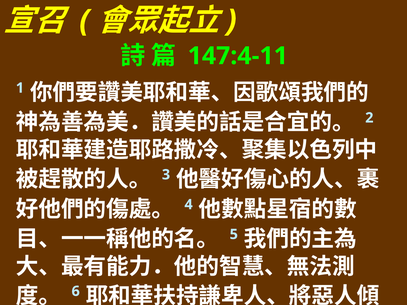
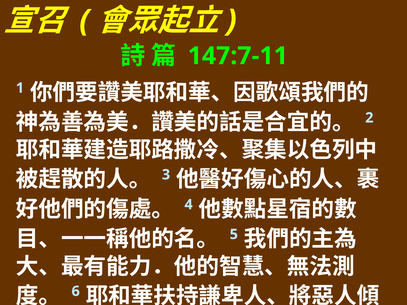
147:4-11: 147:4-11 -> 147:7-11 (238, 56)
